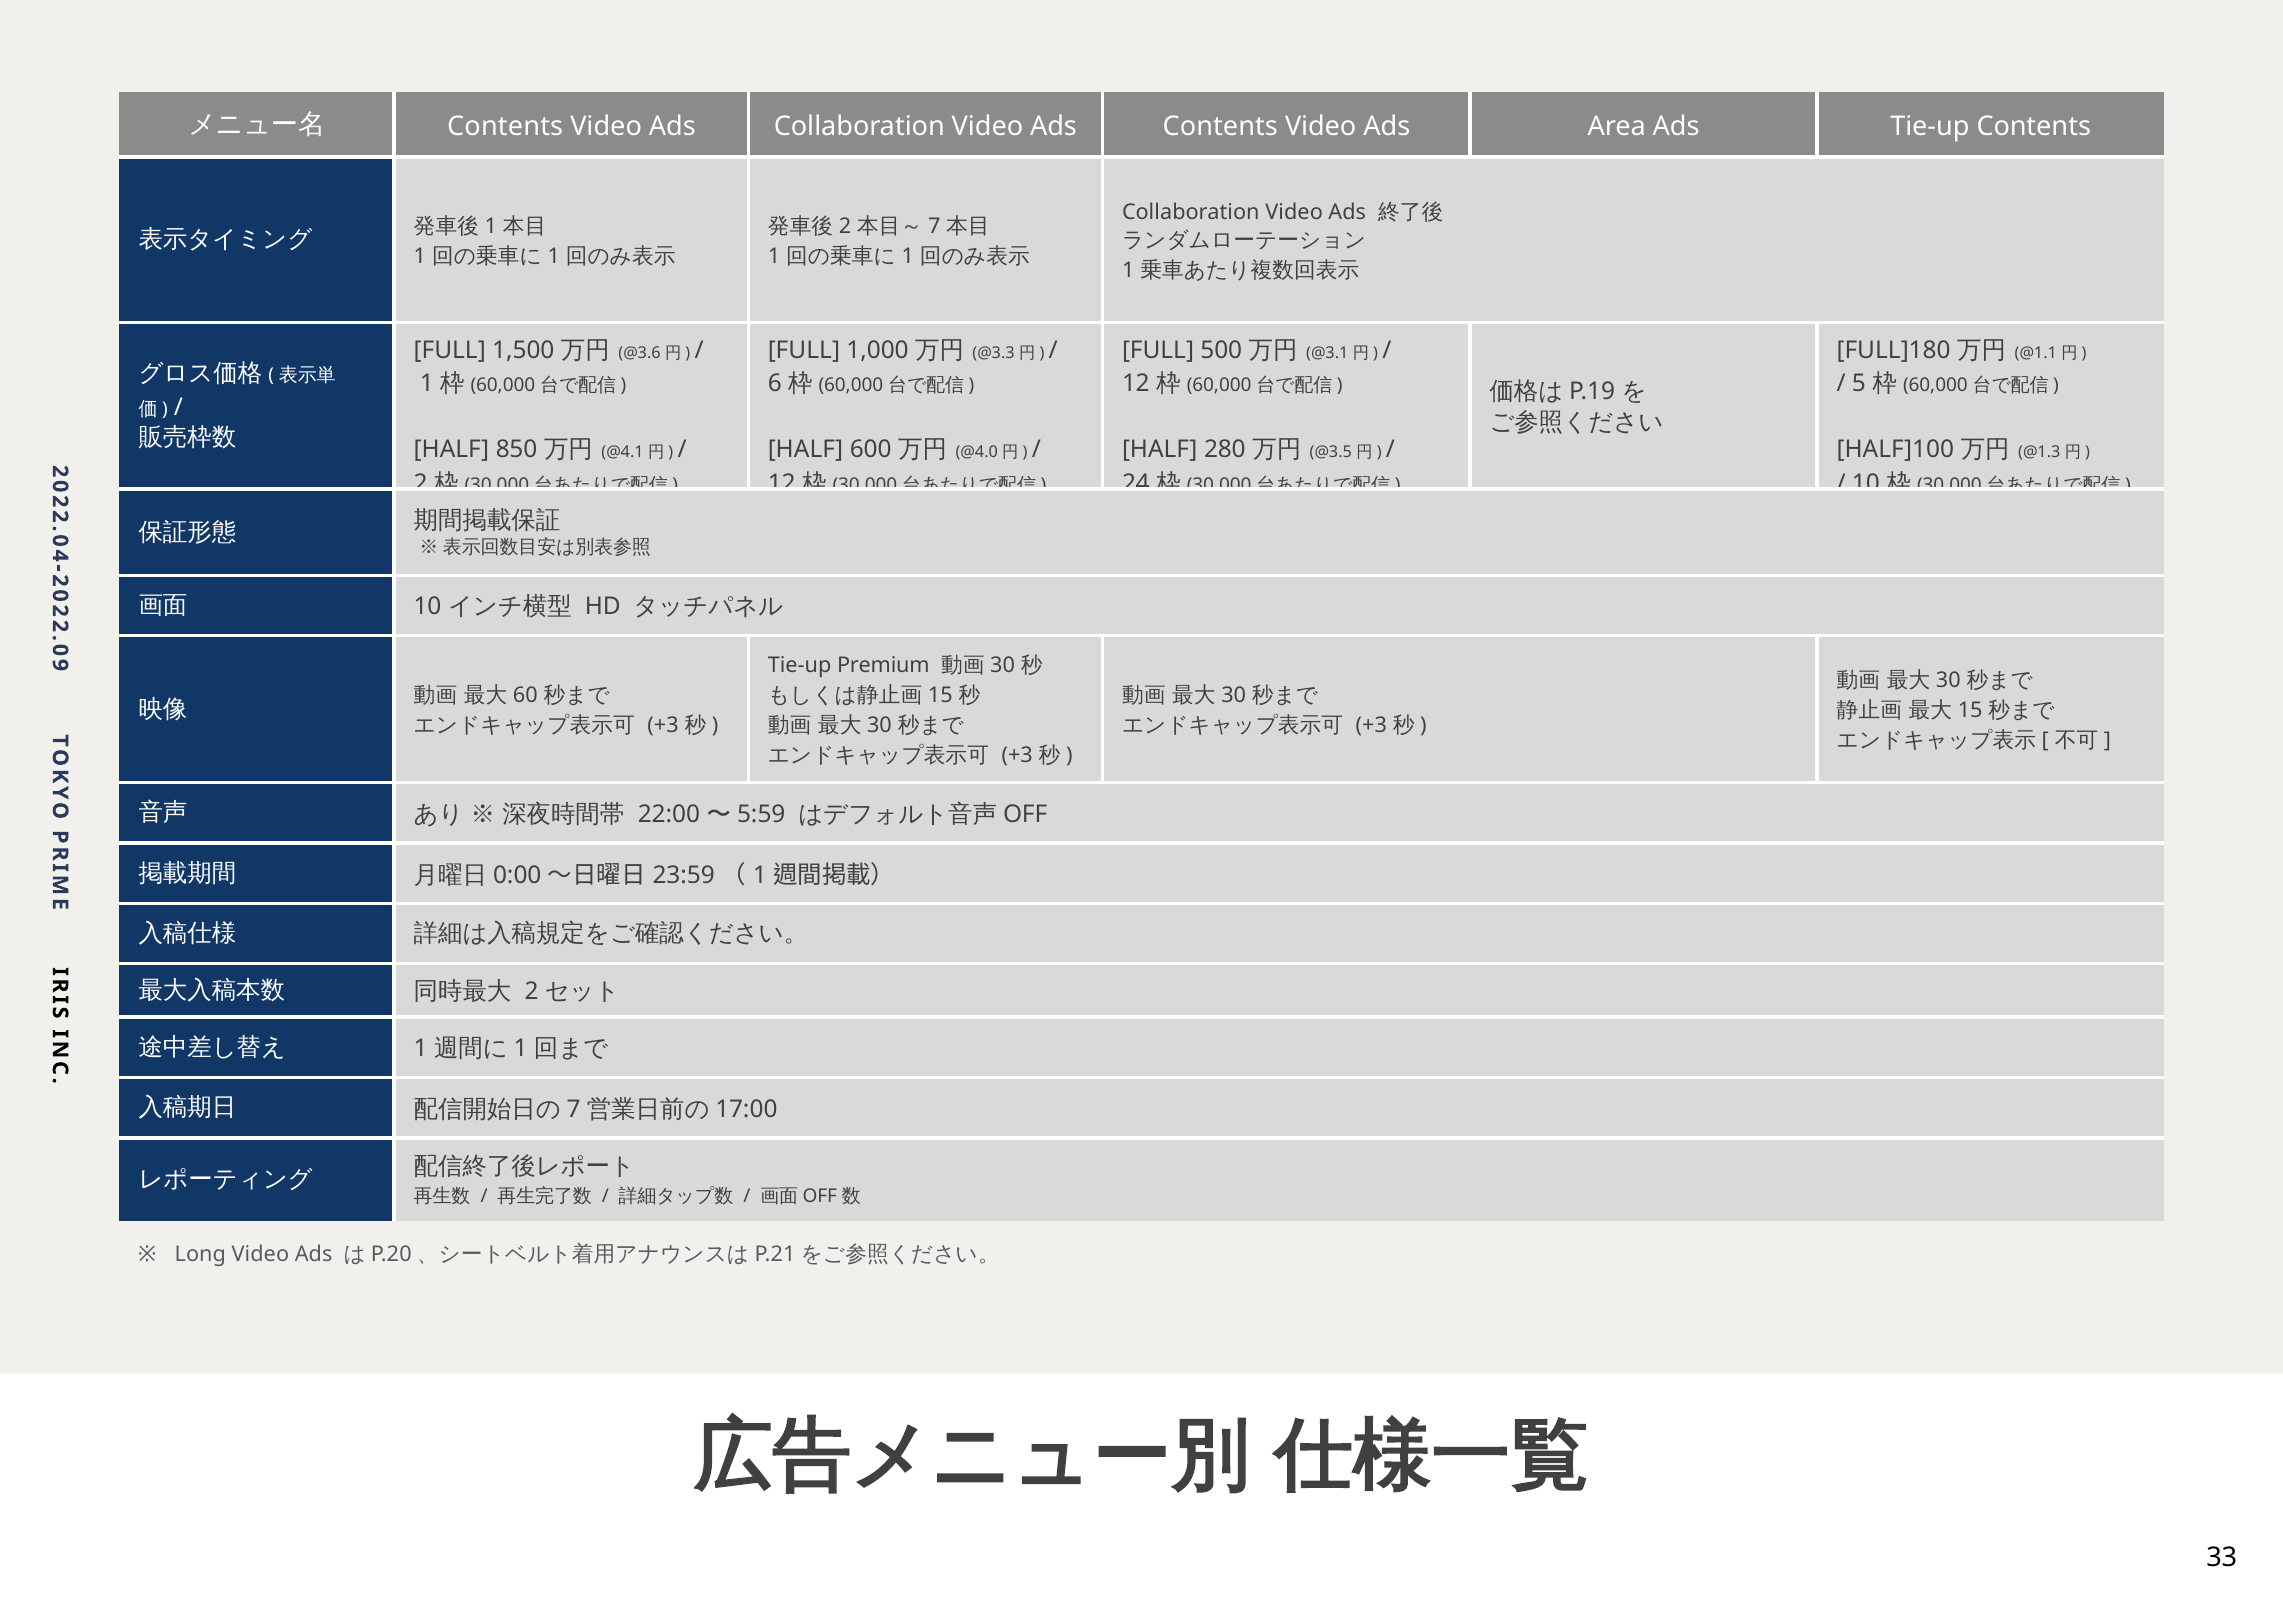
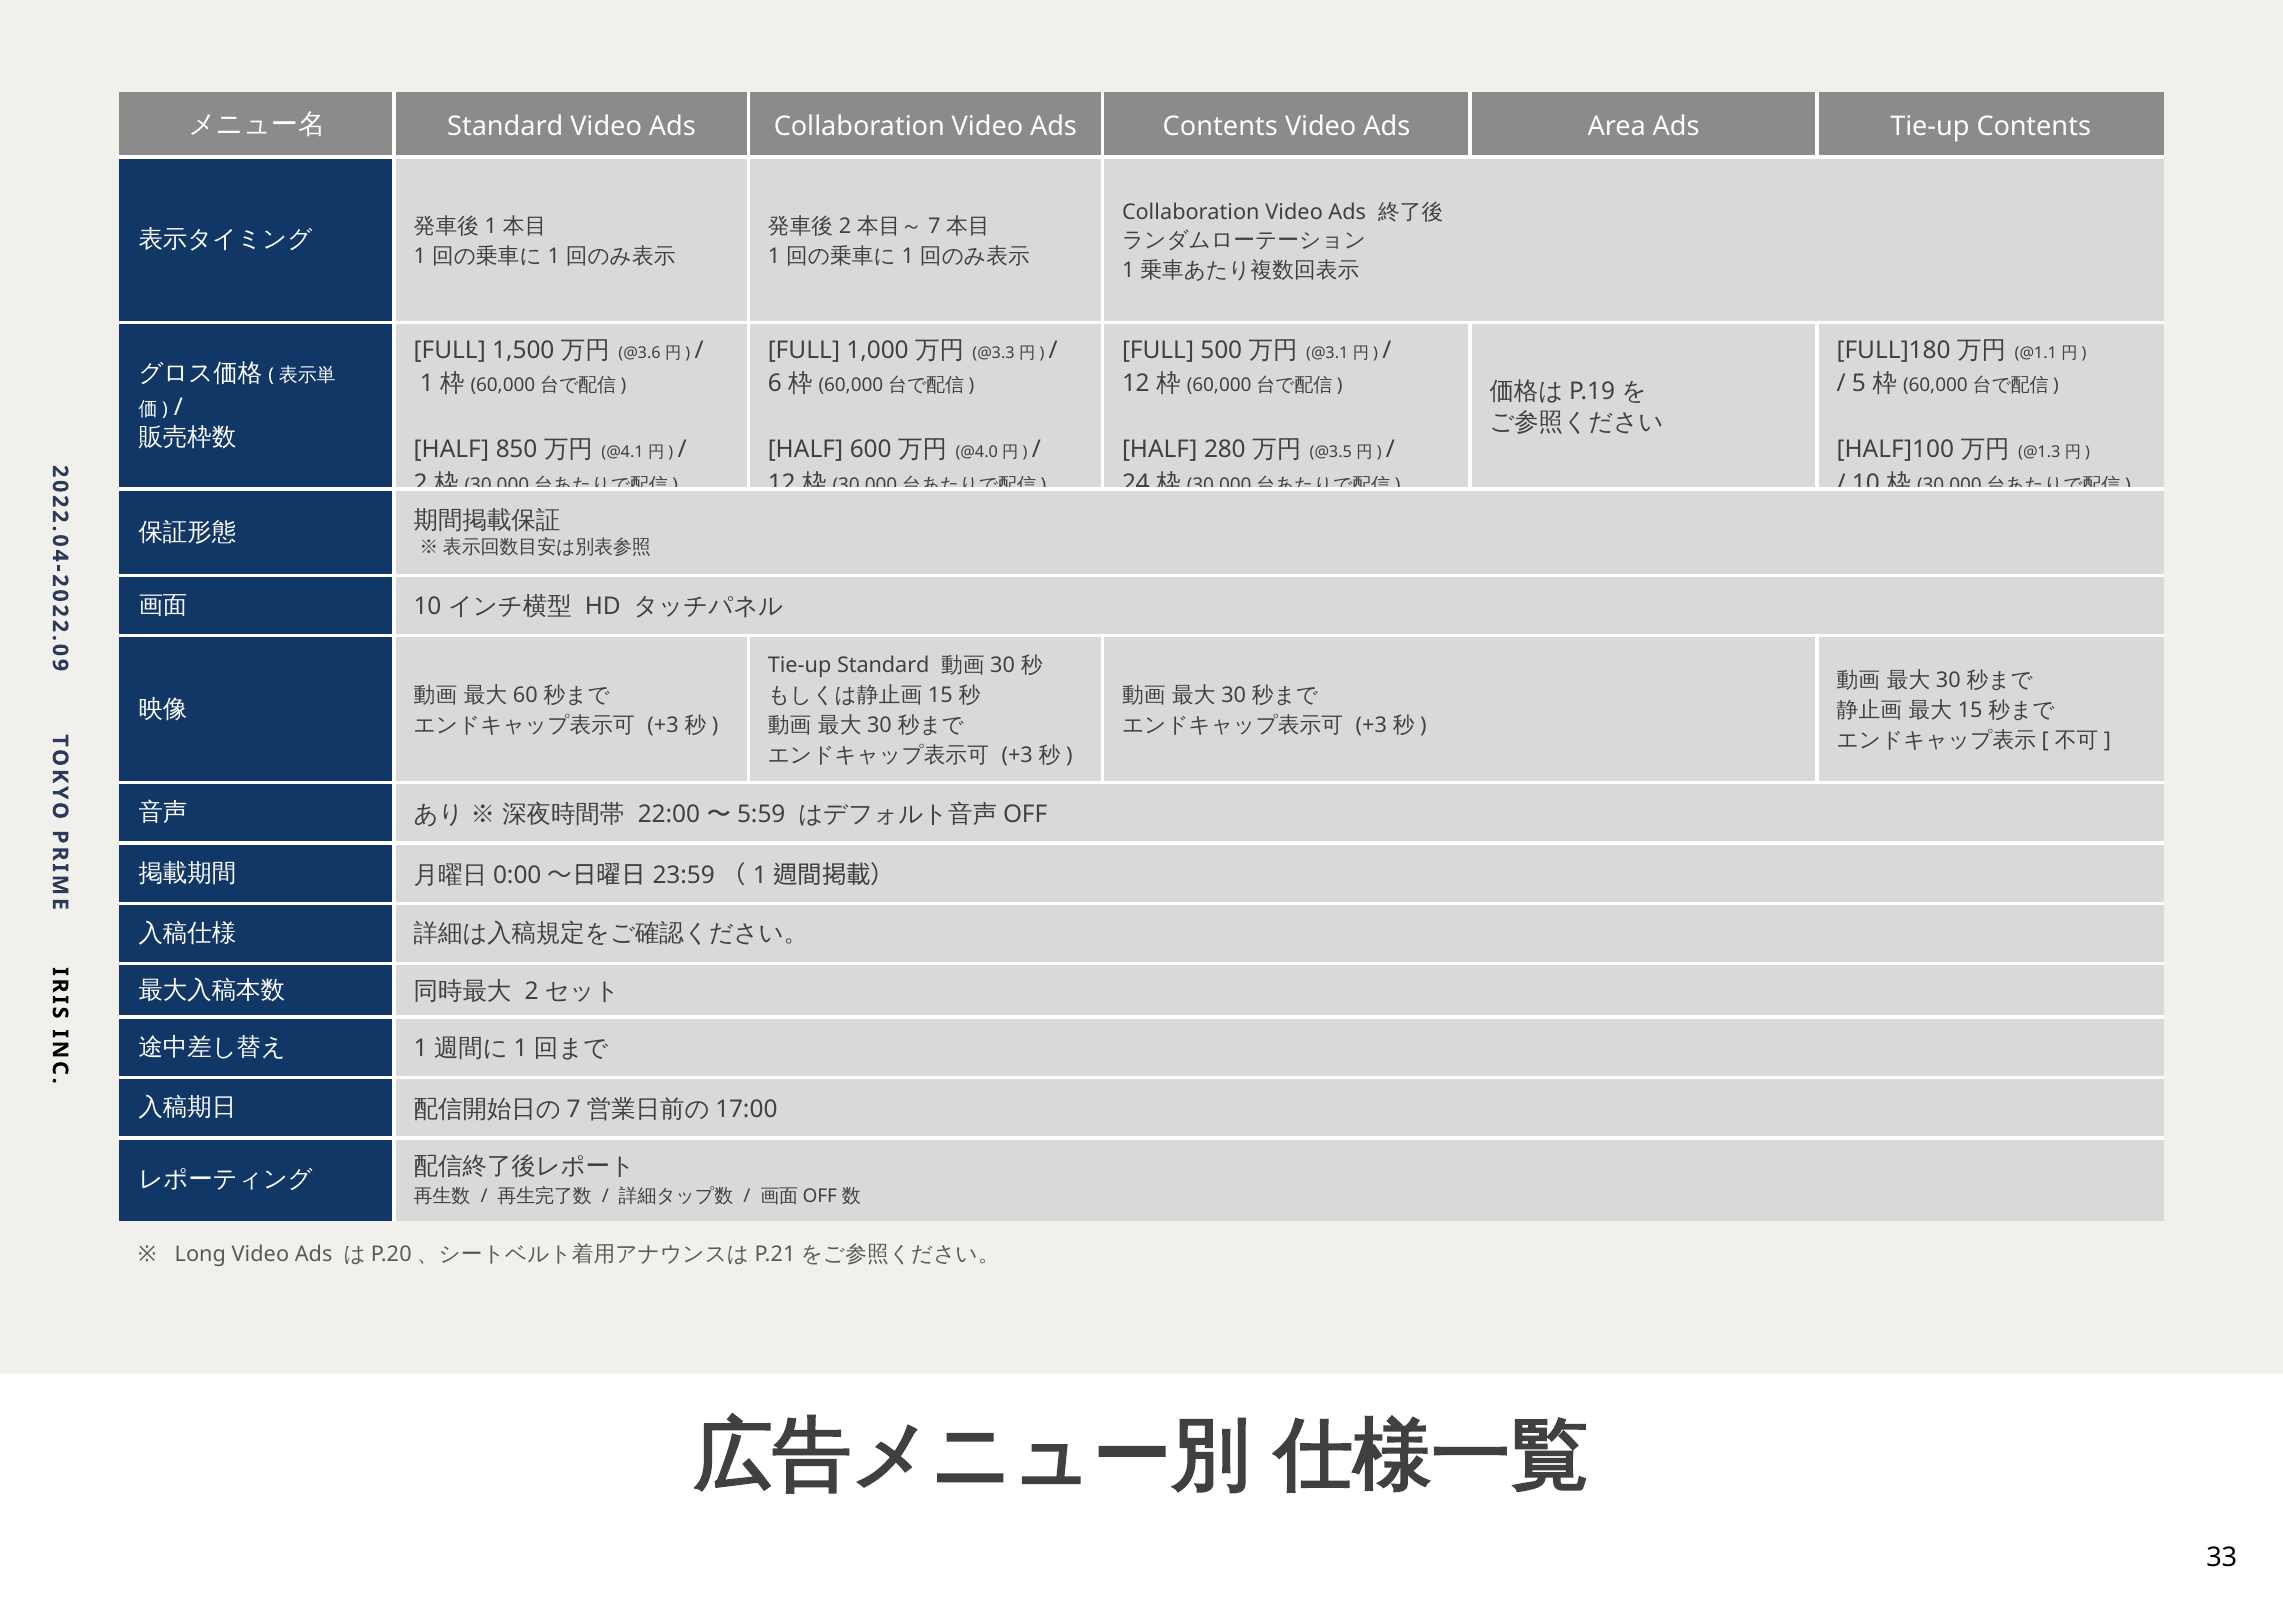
Contents: Contents -> Standard (505, 126)
Tie-up Premium: Premium -> Standard (883, 665)
